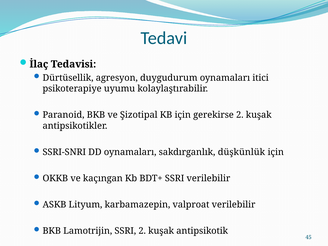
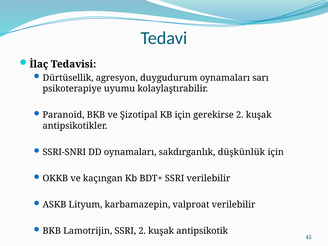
itici: itici -> sarı (261, 78)
